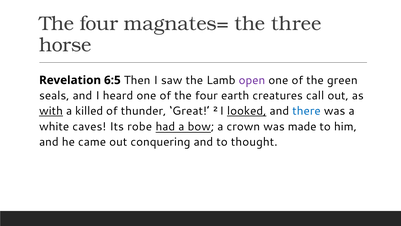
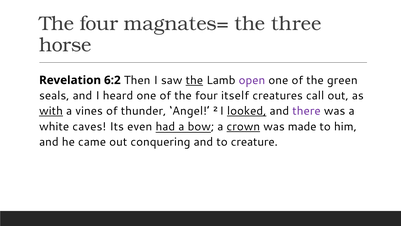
6:5: 6:5 -> 6:2 (112, 80)
the underline: none -> present (194, 80)
earth: earth -> itself (235, 95)
killed: killed -> vines (89, 111)
Great: Great -> Angel (190, 111)
there colour: blue -> purple (307, 111)
robe: robe -> even (140, 126)
crown underline: none -> present (243, 126)
thought: thought -> creature (254, 142)
